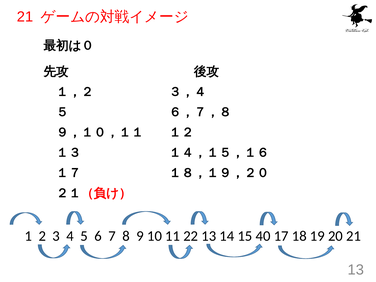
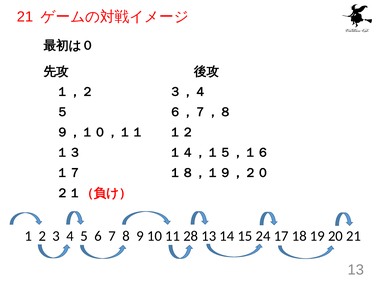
22: 22 -> 28 (191, 236)
40: 40 -> 24 (263, 236)
